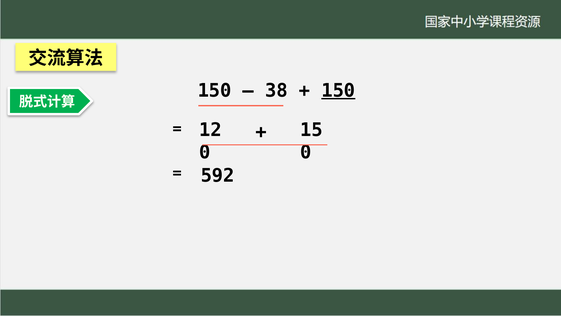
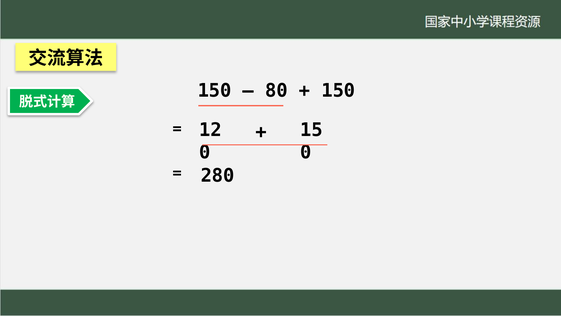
38: 38 -> 80 (276, 90)
150 underline: present -> none (338, 90)
592: 592 -> 280 (218, 175)
